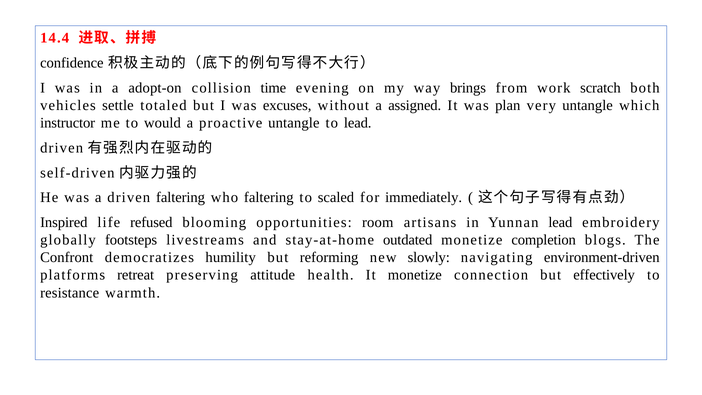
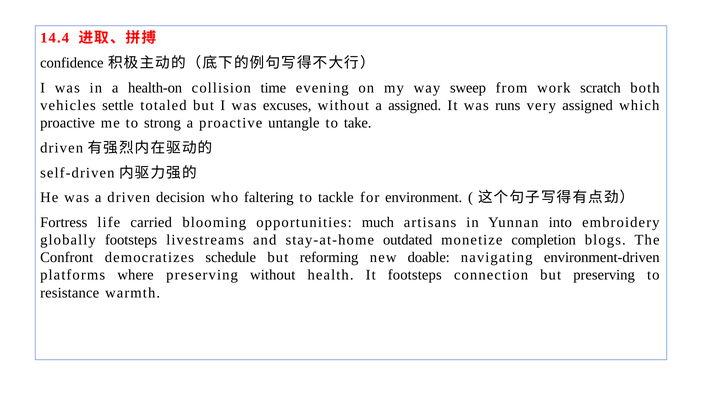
adopt-on: adopt-on -> health-on (155, 88)
brings: brings -> sweep (468, 88)
plan: plan -> runs (508, 105)
very untangle: untangle -> assigned (588, 105)
instructor: instructor -> proactive (68, 123)
would: would -> strong (162, 123)
to lead: lead -> take (358, 123)
driven faltering: faltering -> decision (181, 197)
scaled: scaled -> tackle (336, 197)
immediately: immediately -> environment (424, 197)
Inspired: Inspired -> Fortress (64, 222)
refused: refused -> carried (151, 222)
room: room -> much (378, 222)
Yunnan lead: lead -> into (560, 222)
humility: humility -> schedule (231, 257)
slowly: slowly -> doable (429, 257)
retreat: retreat -> where (136, 275)
preserving attitude: attitude -> without (273, 275)
It monetize: monetize -> footsteps (415, 275)
but effectively: effectively -> preserving (604, 275)
